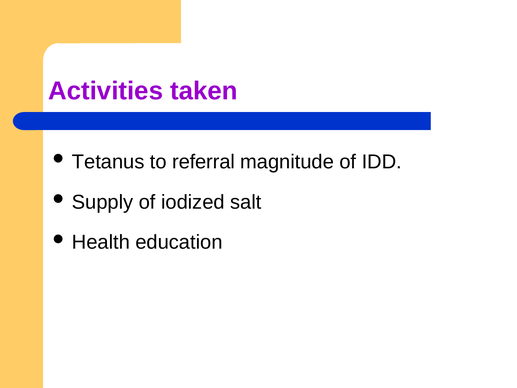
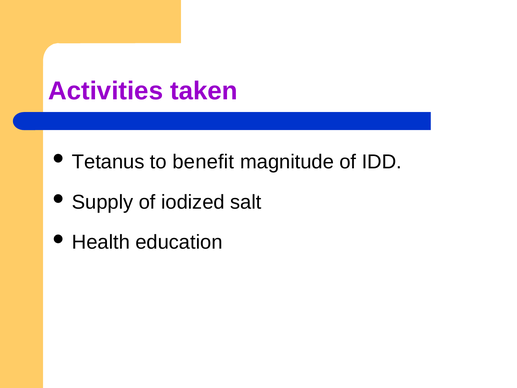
referral: referral -> benefit (203, 162)
